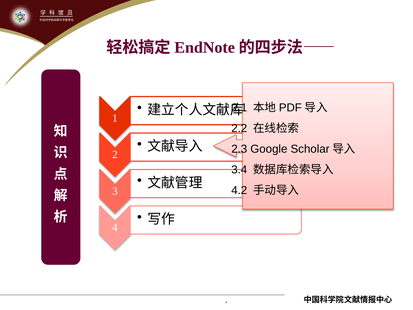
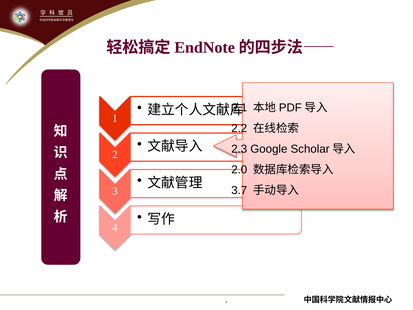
3.4: 3.4 -> 2.0 (239, 170)
4.2: 4.2 -> 3.7 (239, 190)
